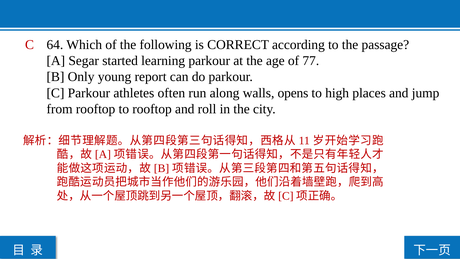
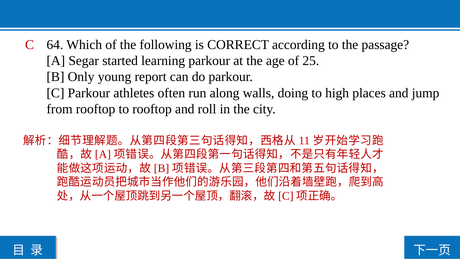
77: 77 -> 25 (311, 61)
opens: opens -> doing (293, 93)
